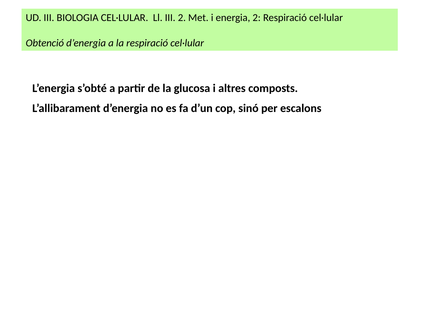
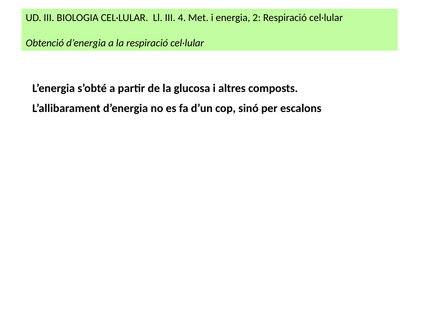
III 2: 2 -> 4 (182, 18)
